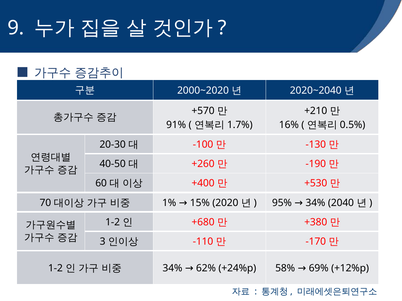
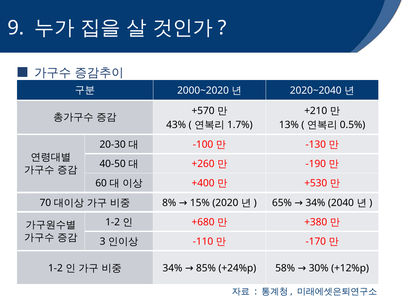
91%: 91% -> 43% (176, 125)
16%: 16% -> 13% (289, 125)
95%: 95% -> 65% (282, 203)
1%: 1% -> 8% (169, 203)
69%: 69% -> 30% (319, 269)
62%: 62% -> 85% (206, 269)
